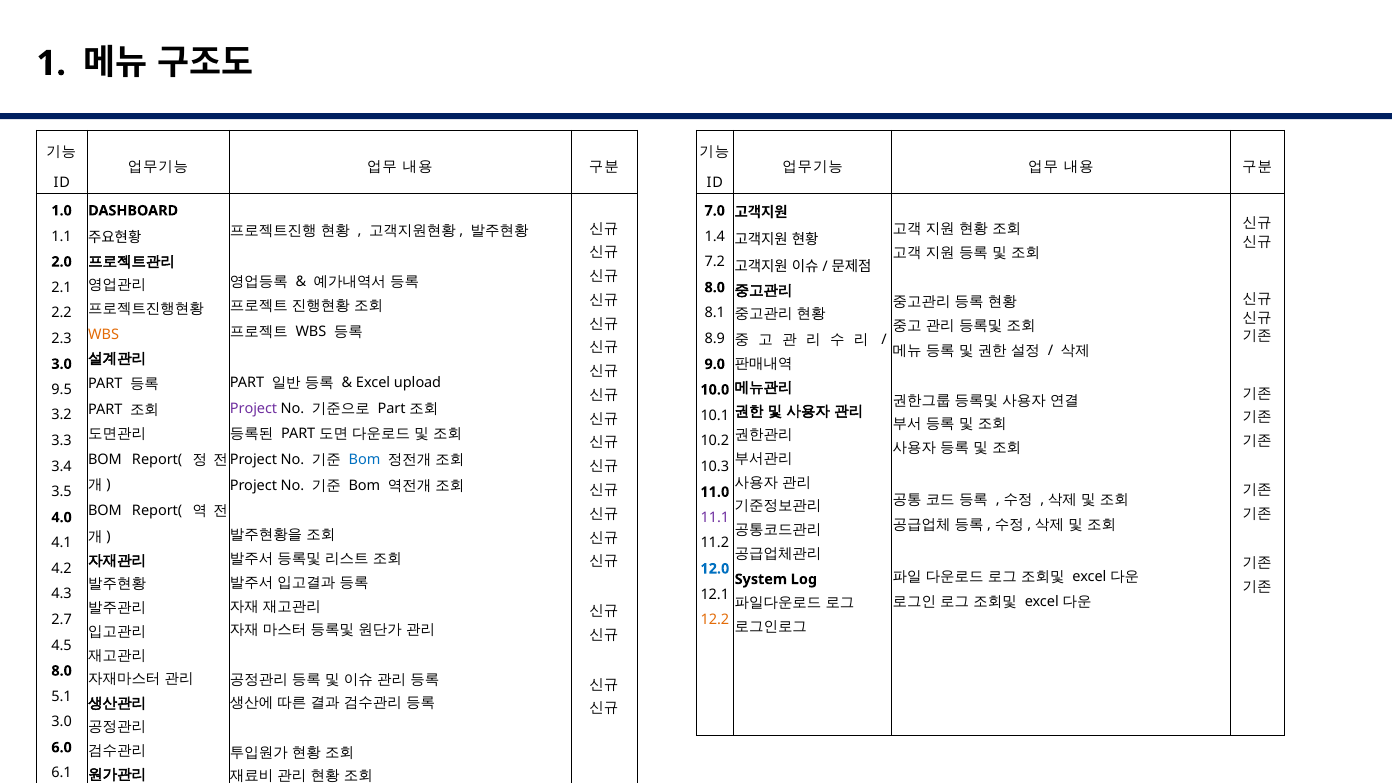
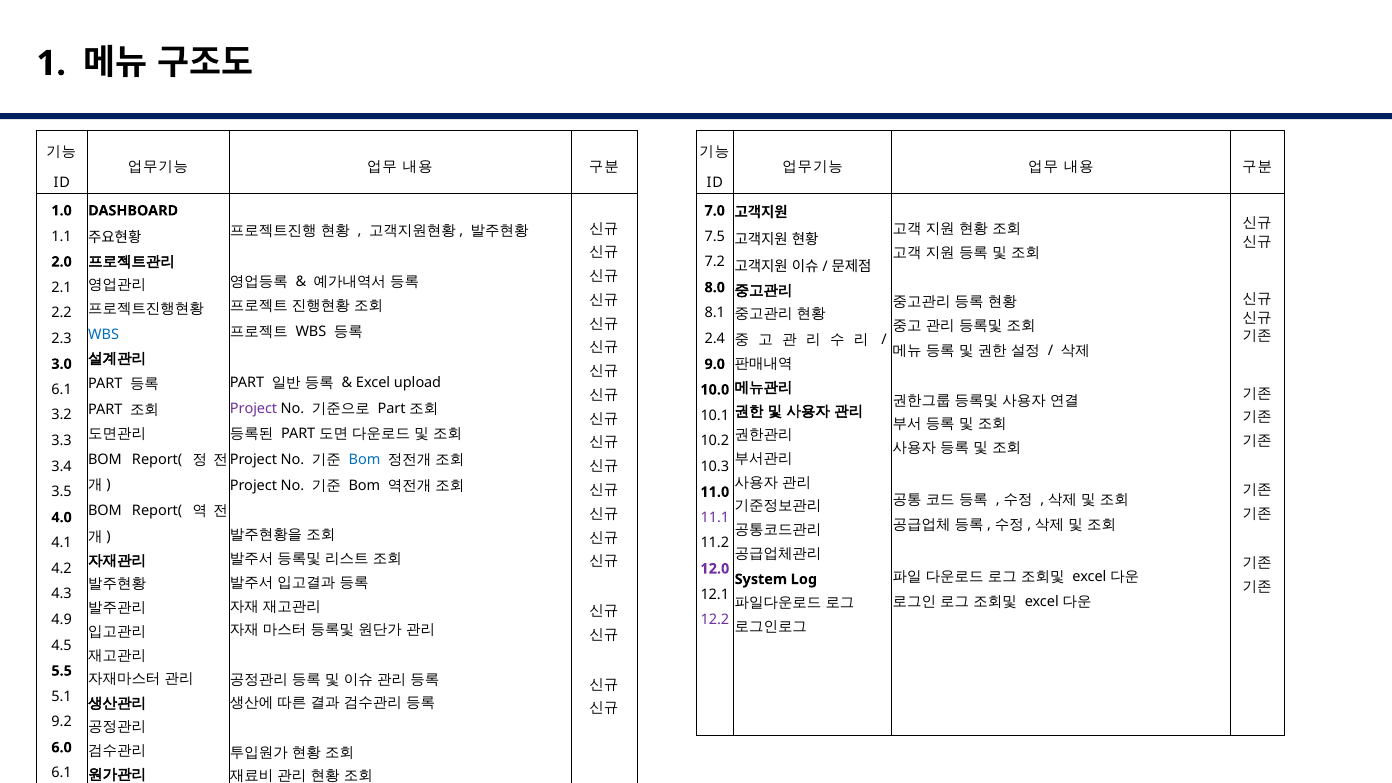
1.4: 1.4 -> 7.5 (715, 236)
WBS colour: orange -> blue (104, 335)
8.9: 8.9 -> 2.4 (715, 339)
9.5: 9.5 -> 6.1 (62, 390)
12.0 colour: blue -> purple (715, 569)
2.7: 2.7 -> 4.9 (62, 620)
12.2 colour: orange -> purple (715, 620)
8.0: 8.0 -> 5.5 (62, 671)
3.0: 3.0 -> 9.2 (62, 722)
